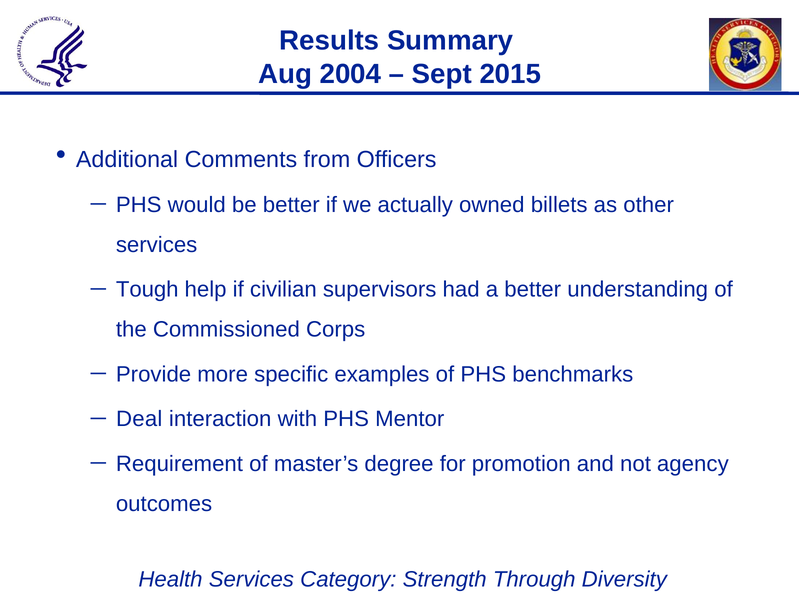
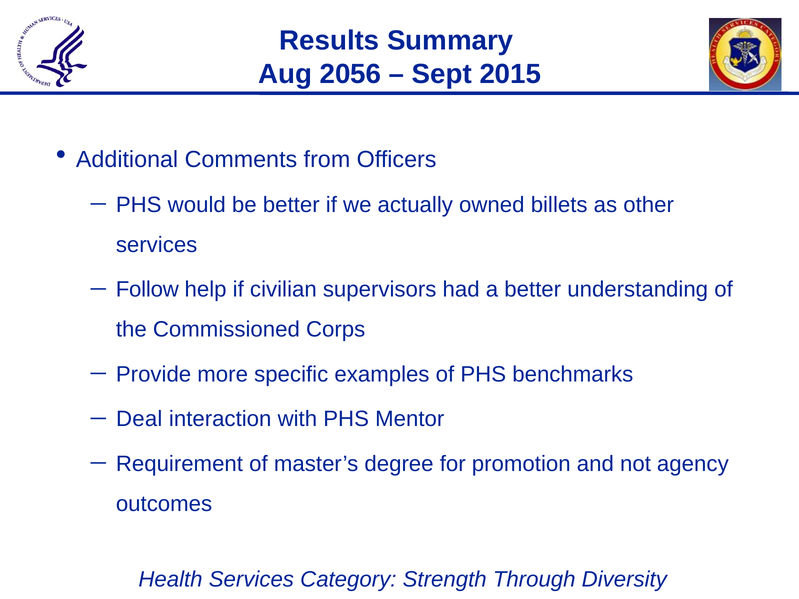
2004: 2004 -> 2056 (350, 74)
Tough: Tough -> Follow (147, 290)
